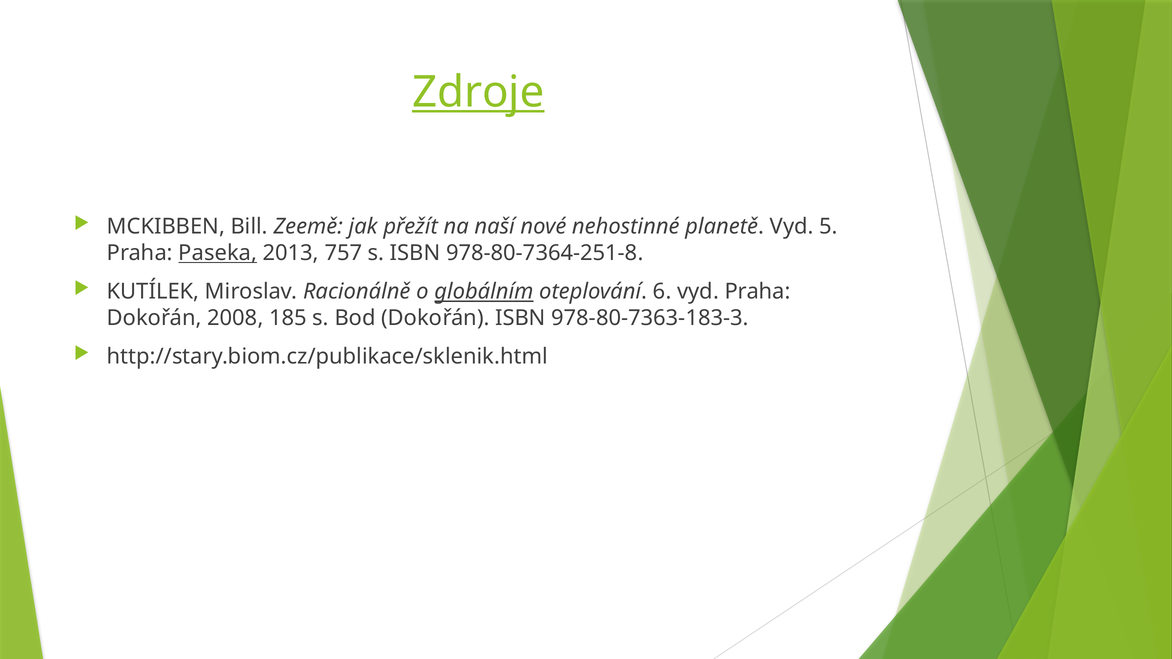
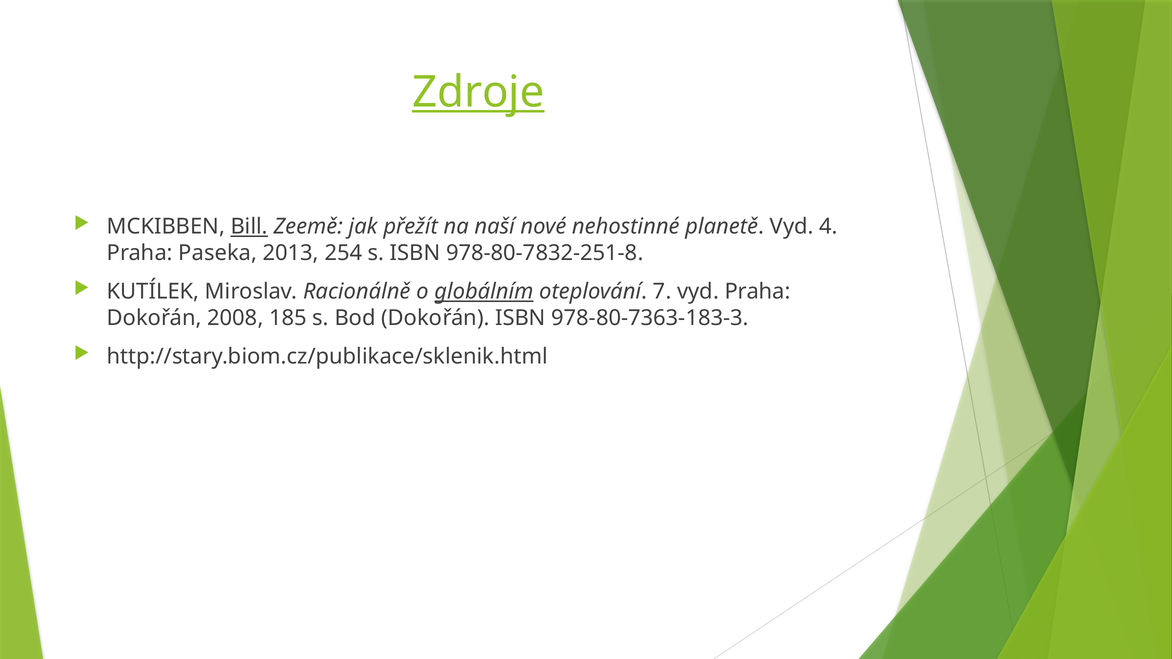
Bill underline: none -> present (249, 227)
5: 5 -> 4 (829, 227)
Paseka underline: present -> none (218, 253)
757: 757 -> 254 (343, 253)
978-80-7364-251-8: 978-80-7364-251-8 -> 978-80-7832-251-8 (545, 253)
6: 6 -> 7 (662, 292)
